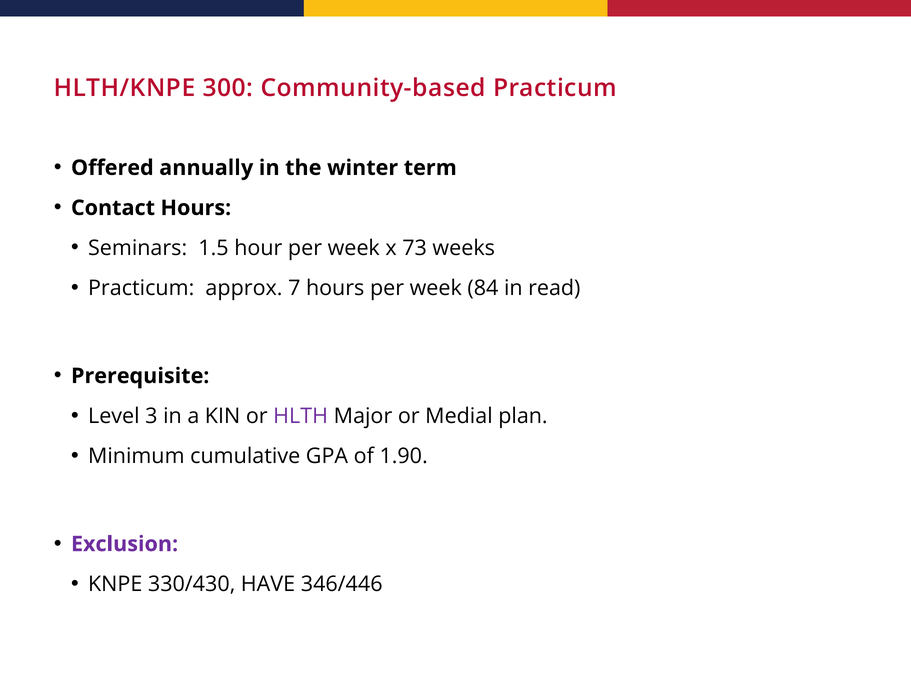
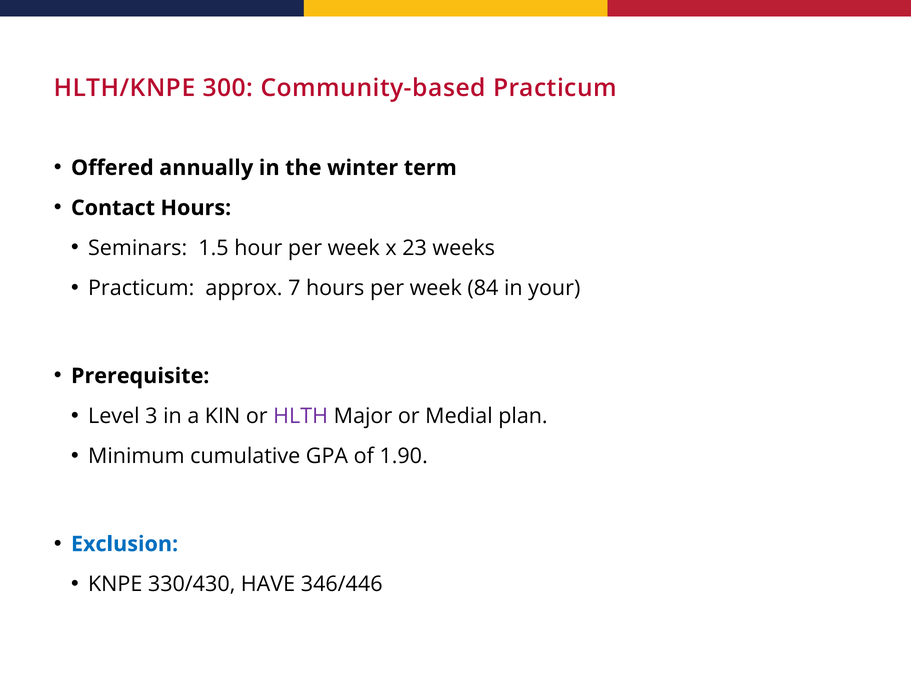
73: 73 -> 23 (415, 248)
read: read -> your (554, 288)
Exclusion colour: purple -> blue (125, 544)
